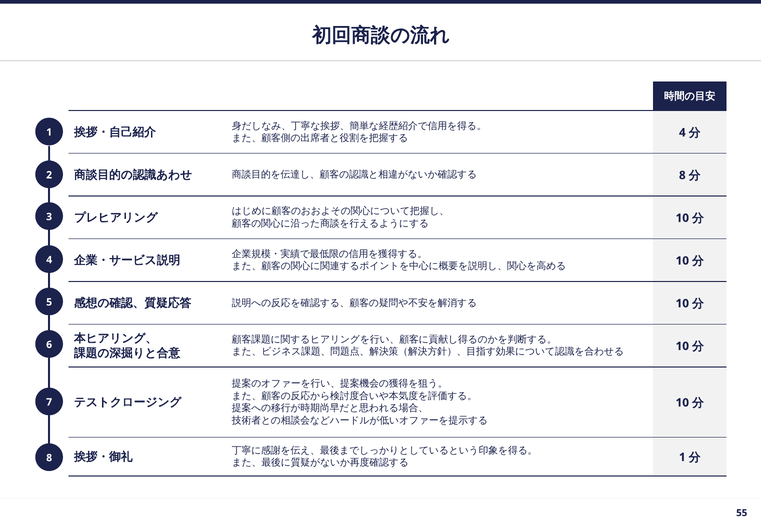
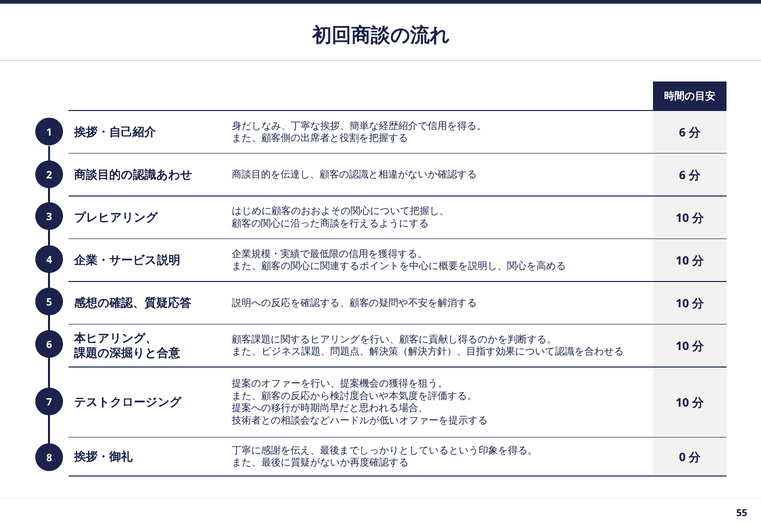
4: 4 -> 6 (682, 133)
8: 8 -> 6 (682, 175)
1: 1 -> 0 (682, 457)
